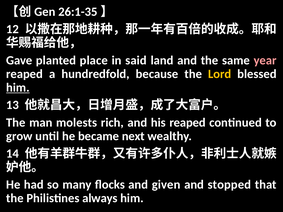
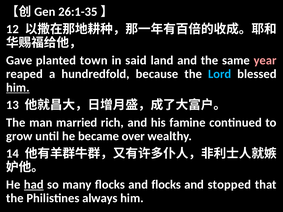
place: place -> town (94, 60)
Lord colour: yellow -> light blue (220, 74)
molests: molests -> married (77, 123)
his reaped: reaped -> famine (188, 123)
next: next -> over (133, 136)
had underline: none -> present (34, 185)
and given: given -> flocks (166, 185)
